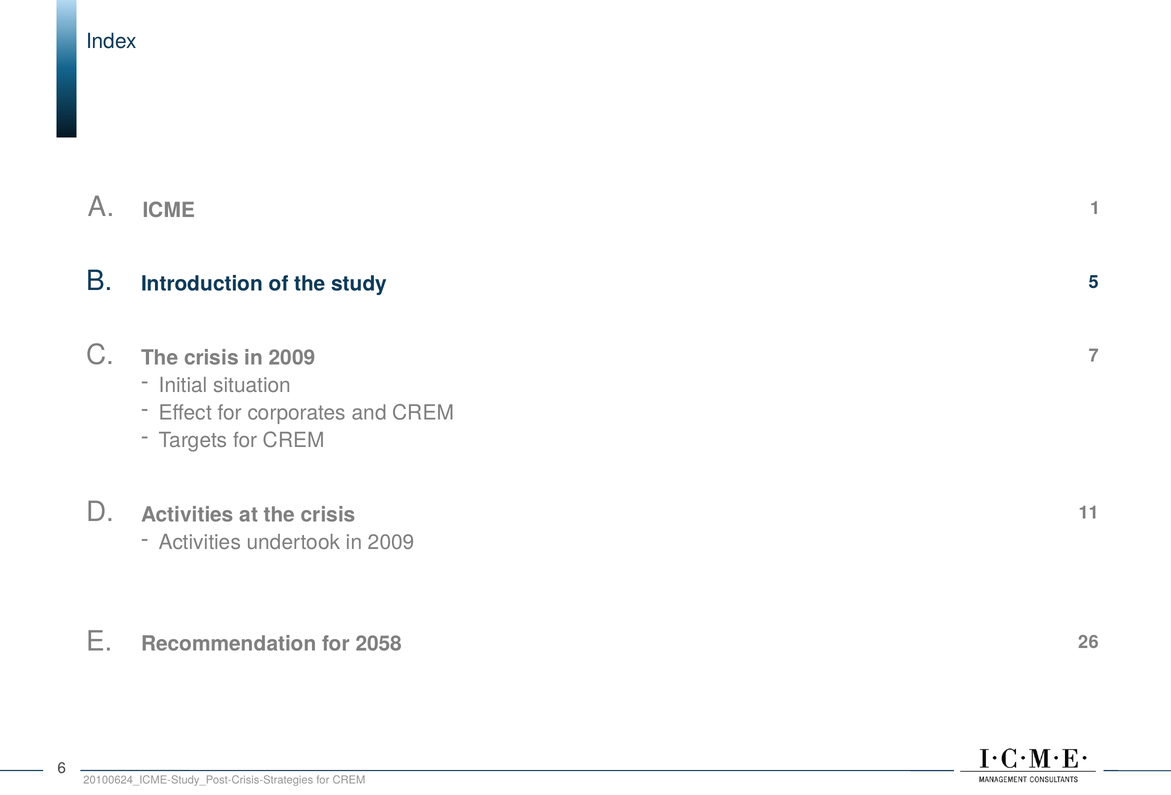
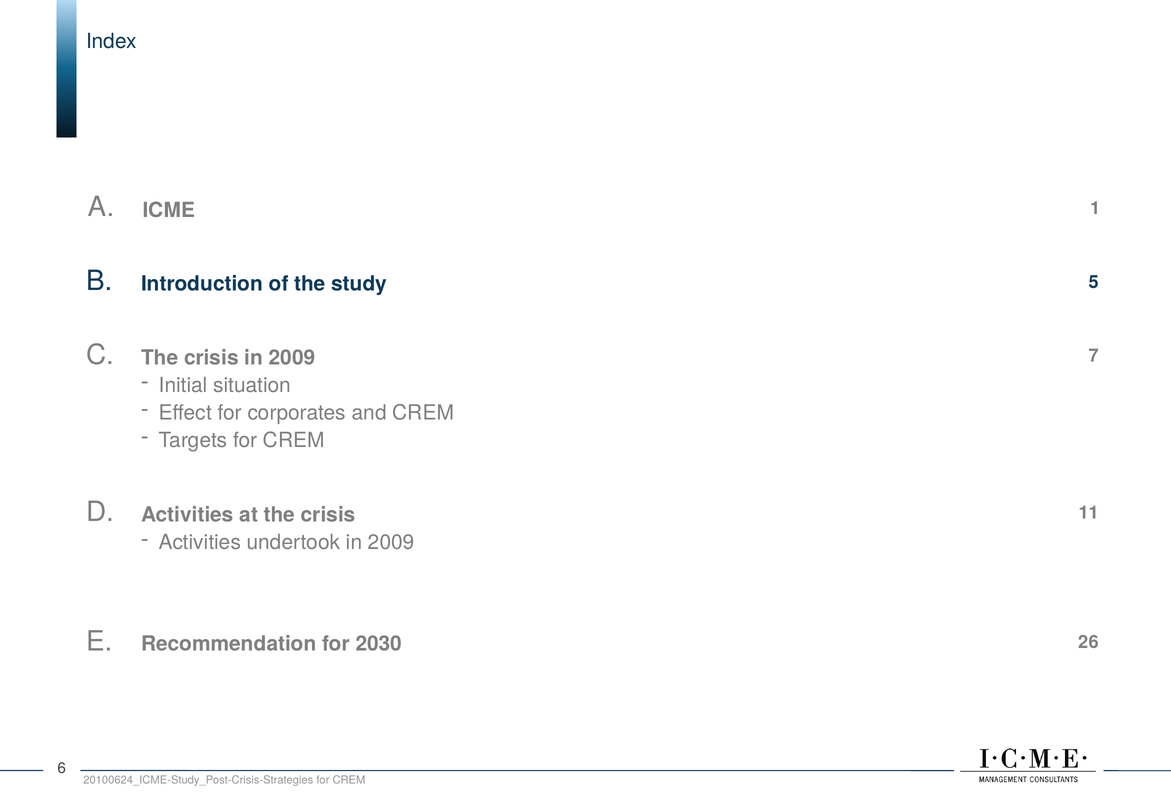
2058: 2058 -> 2030 (379, 644)
